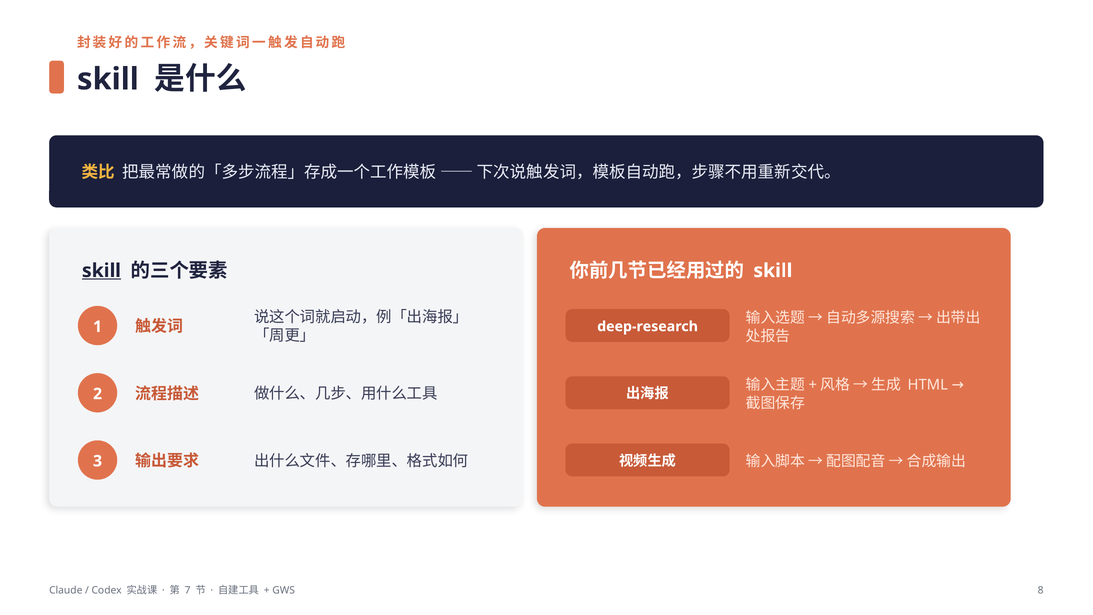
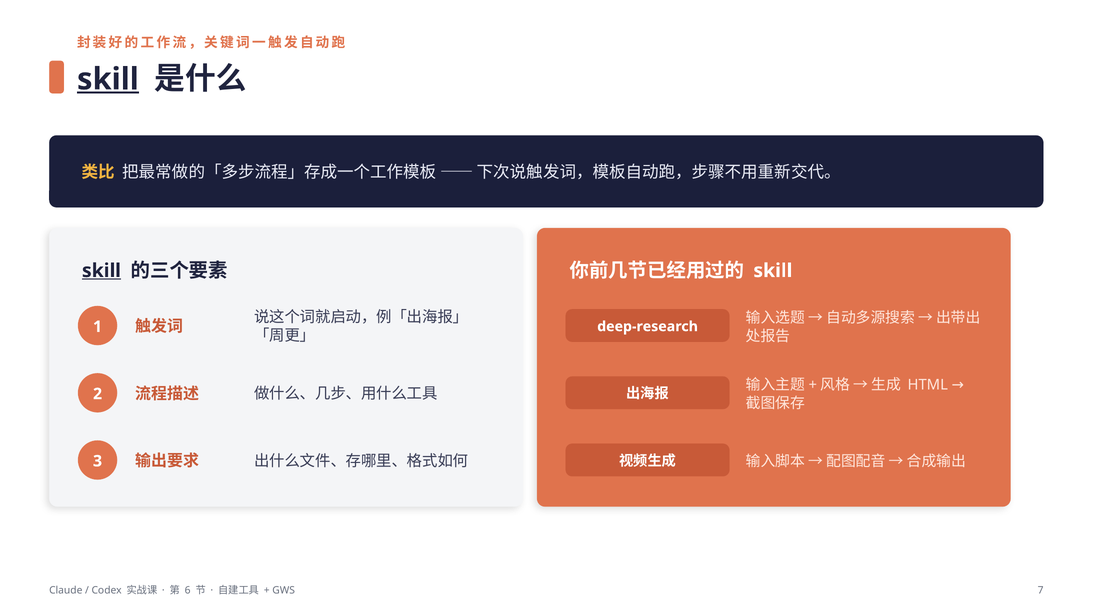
skill underline: none -> present (108, 79)
7: 7 -> 6 (188, 590)
8: 8 -> 7 (1041, 590)
